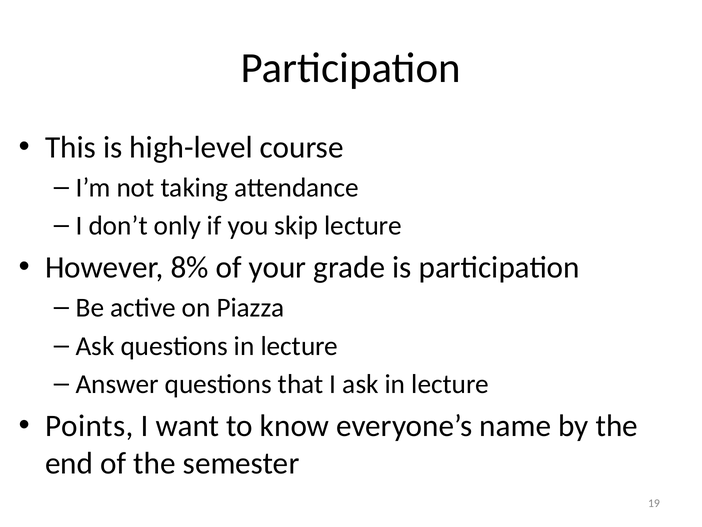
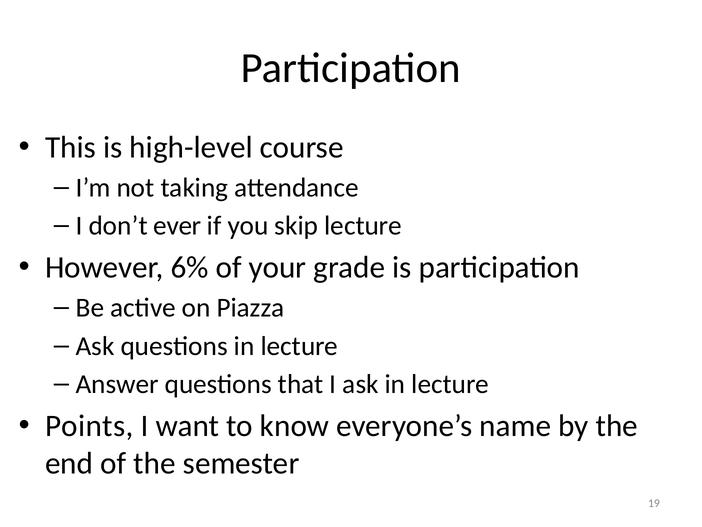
only: only -> ever (177, 226)
8%: 8% -> 6% (190, 267)
